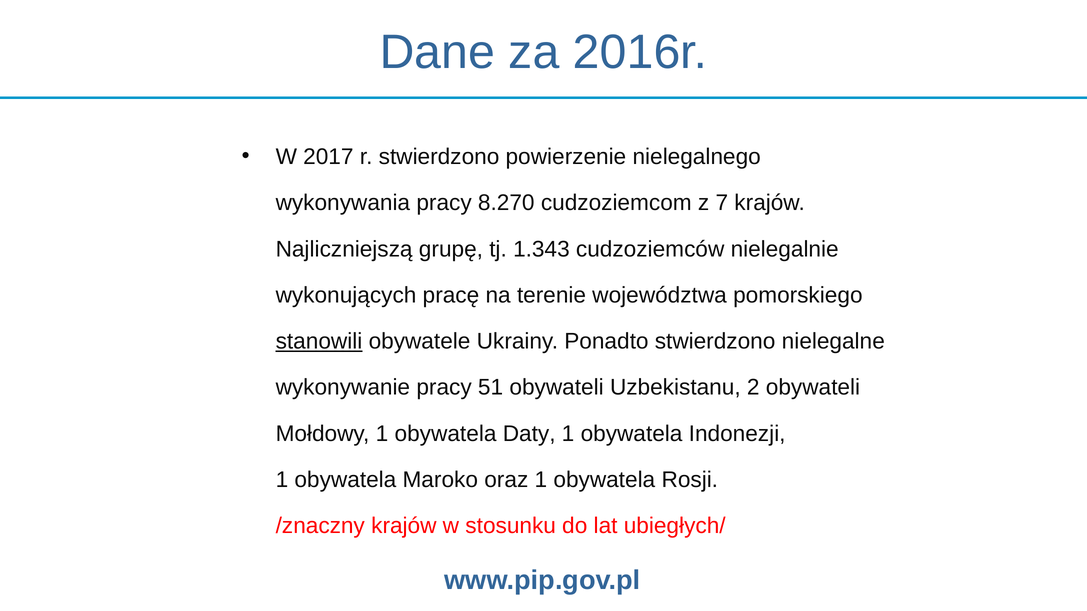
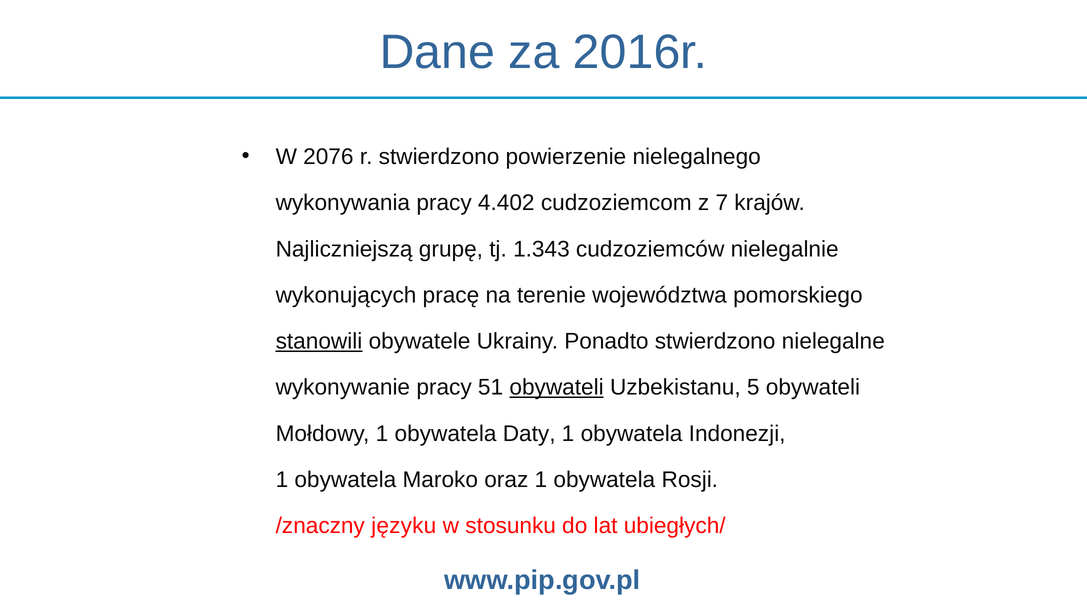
2017: 2017 -> 2076 (328, 157)
8.270: 8.270 -> 4.402 (506, 203)
obywateli underline: none -> present (557, 388)
2: 2 -> 5 (753, 388)
/znaczny krajów: krajów -> języku (404, 526)
